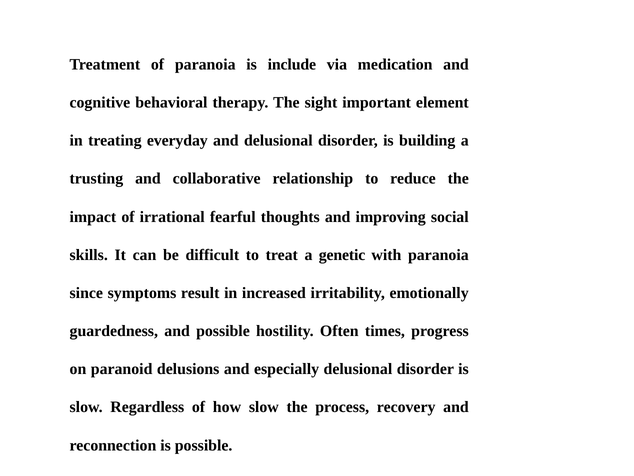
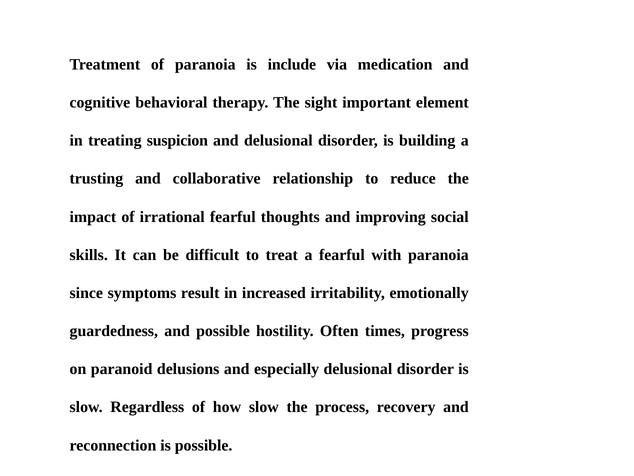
everyday: everyday -> suspicion (177, 141)
a genetic: genetic -> fearful (342, 255)
